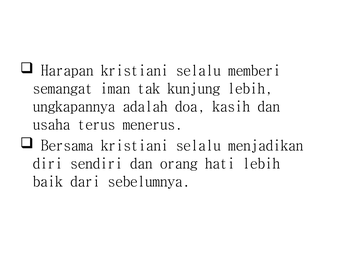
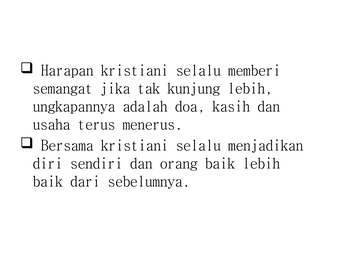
iman: iman -> jika (115, 89)
orang hati: hati -> baik (220, 164)
